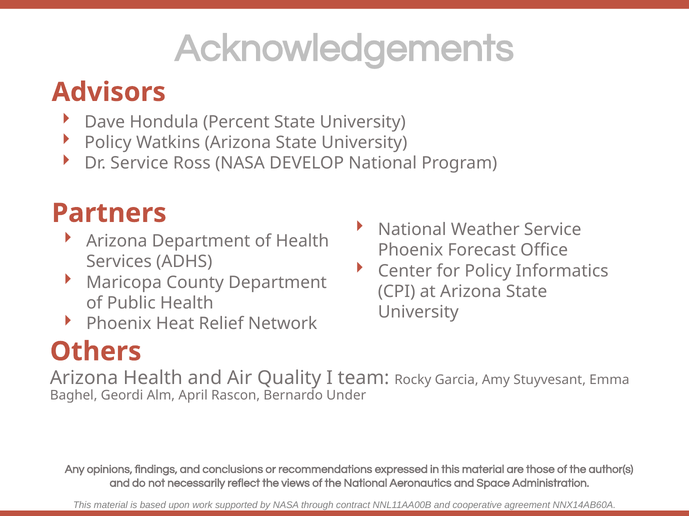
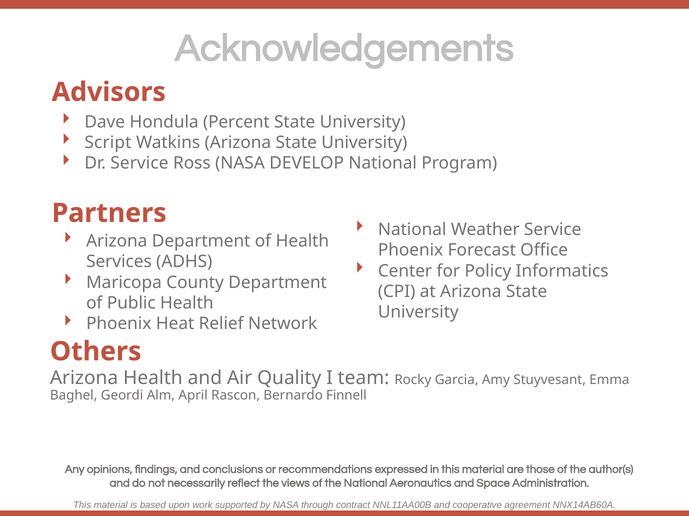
Policy: Policy -> Script (108, 143)
Under: Under -> Finnell (346, 396)
